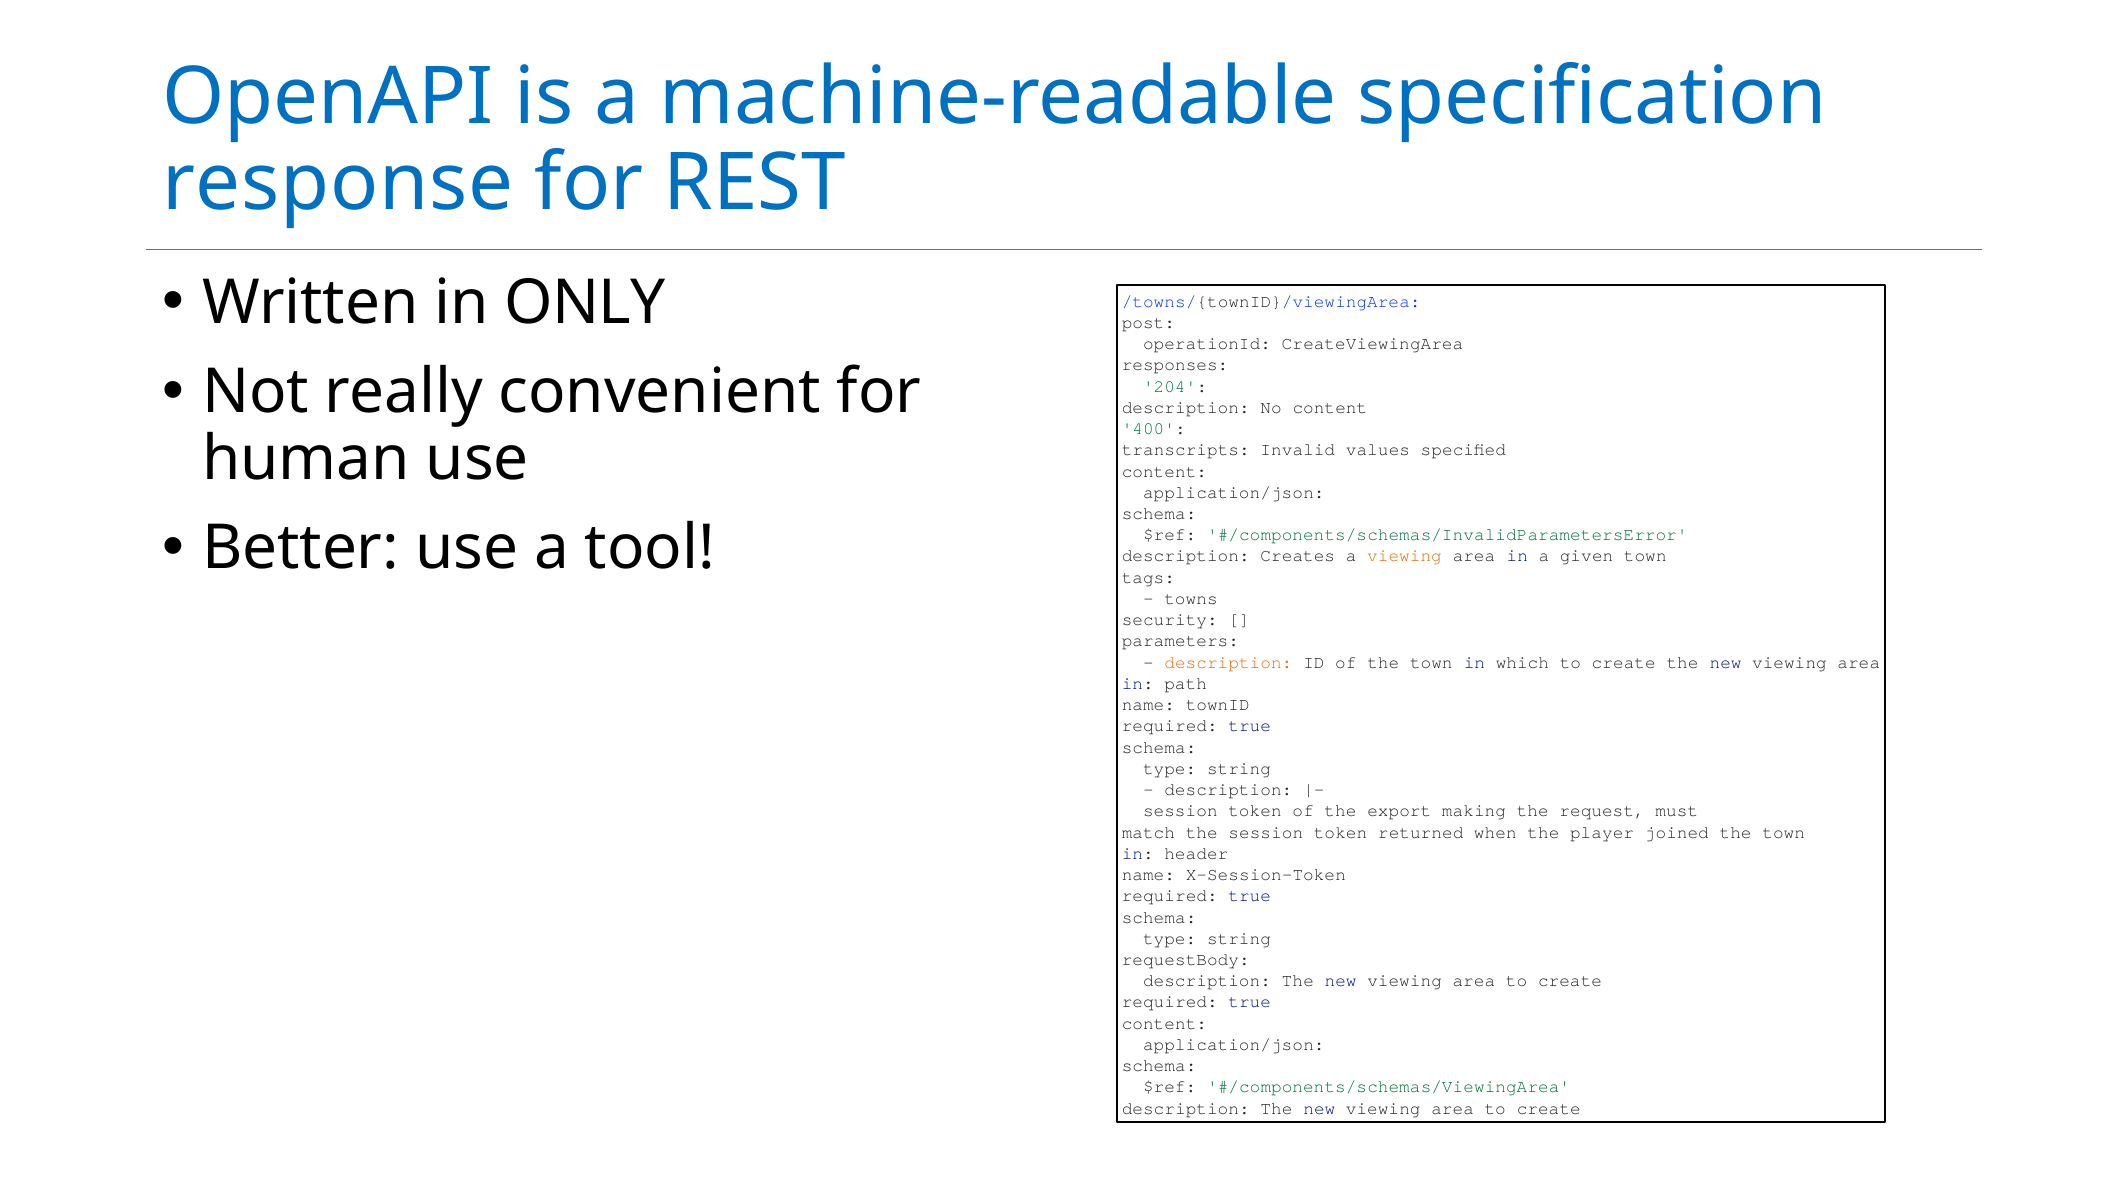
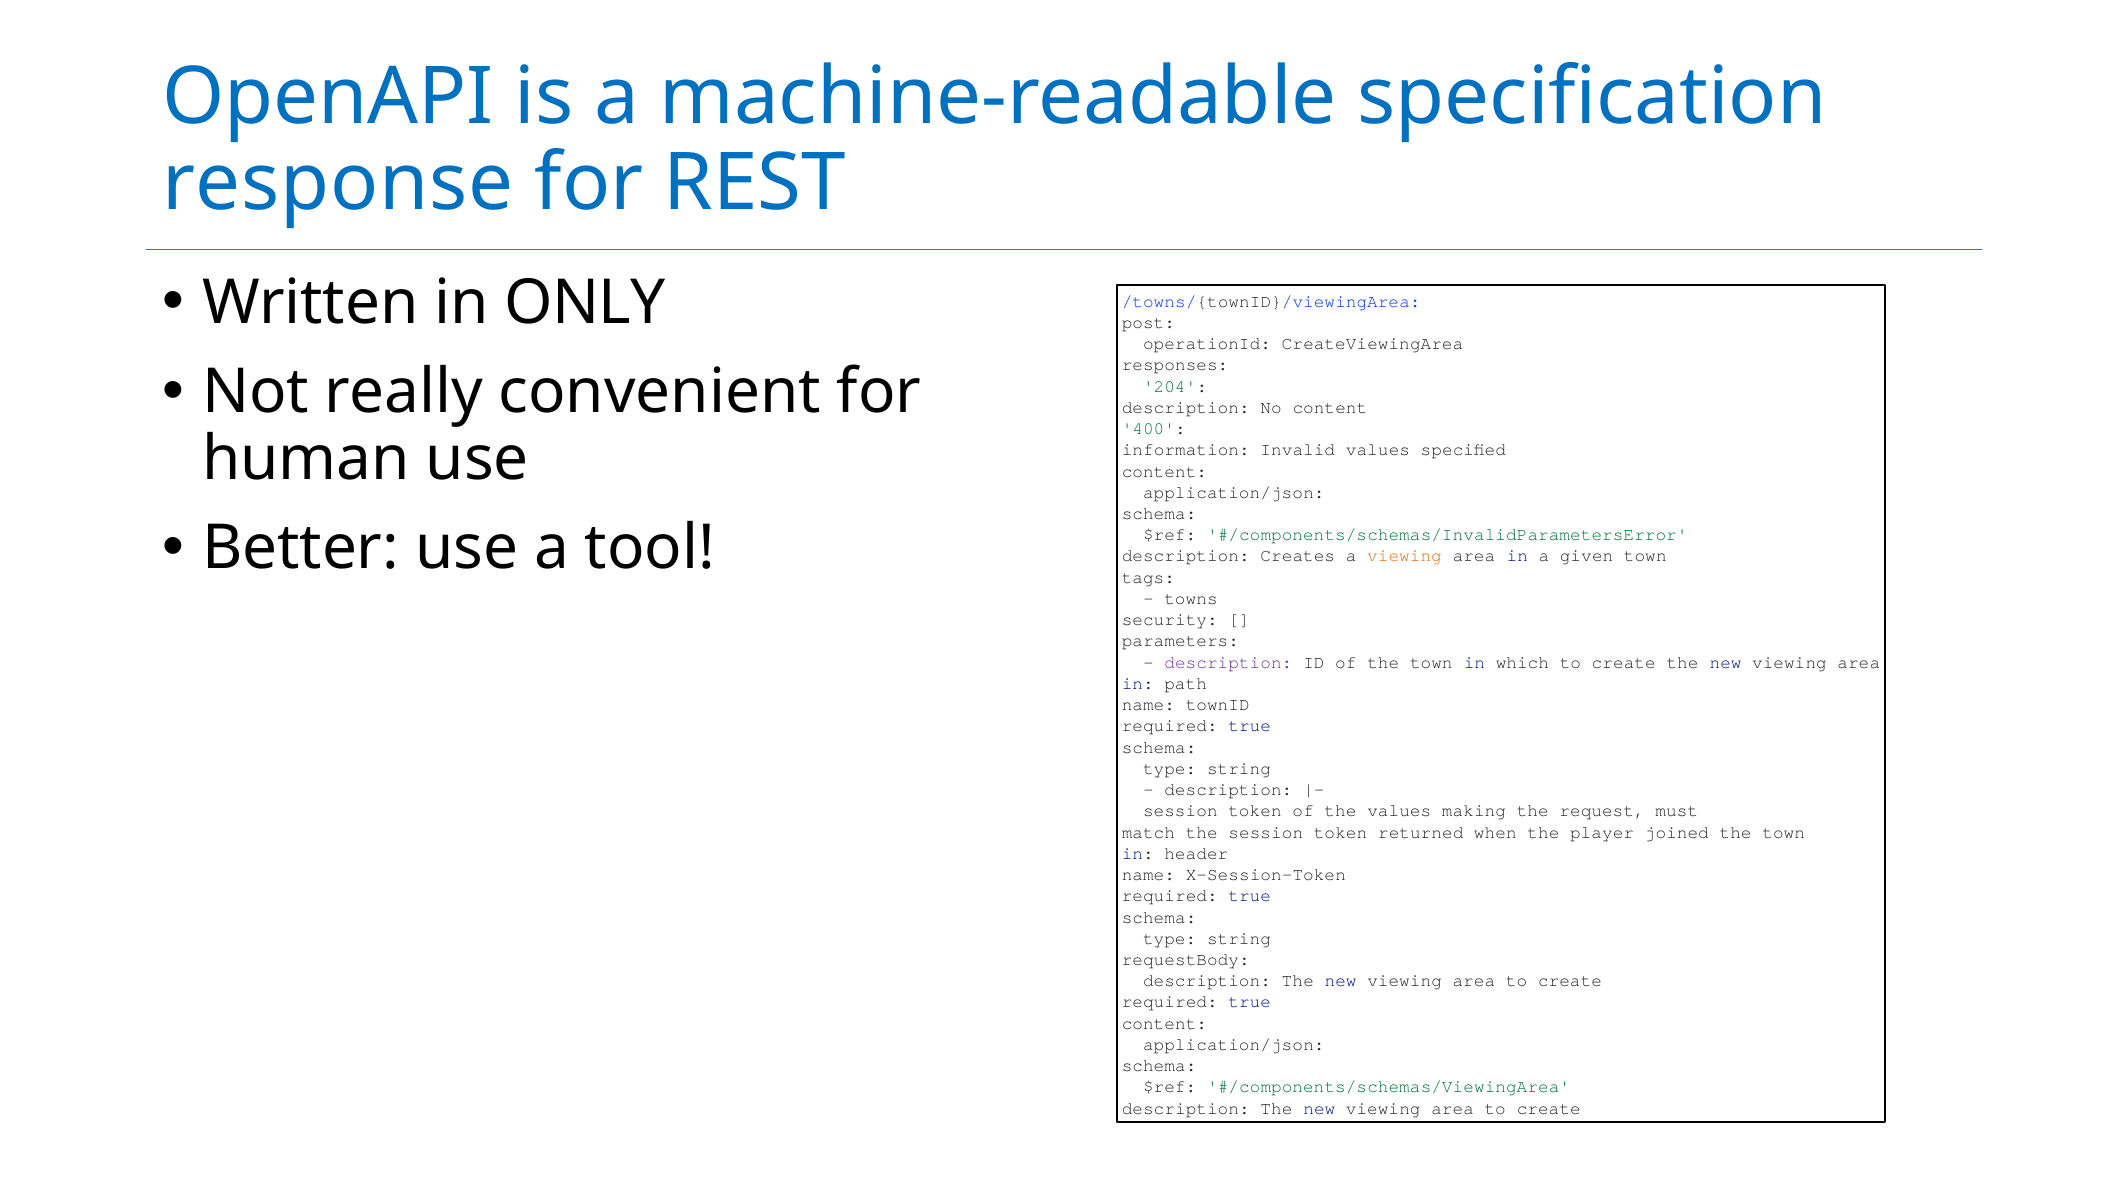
transcripts: transcripts -> information (1186, 450)
description colour: orange -> purple (1228, 662)
the export: export -> values (1399, 811)
